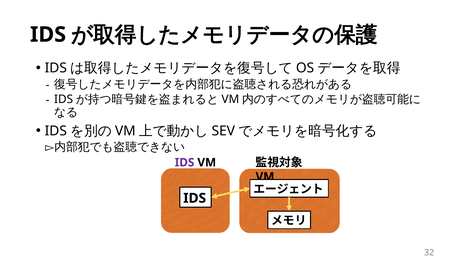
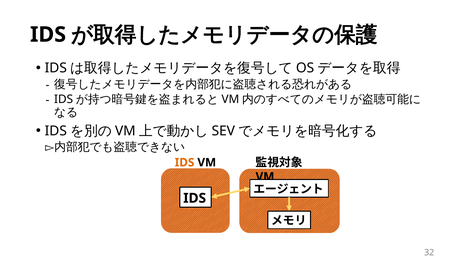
IDS colour: purple -> orange (185, 162)
